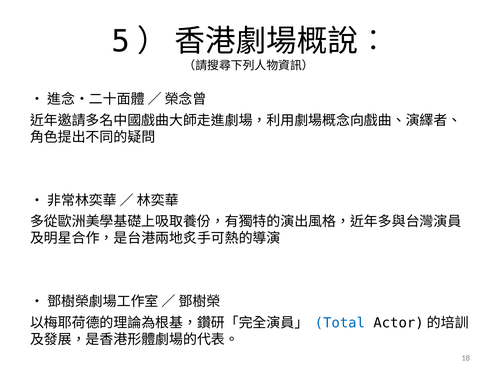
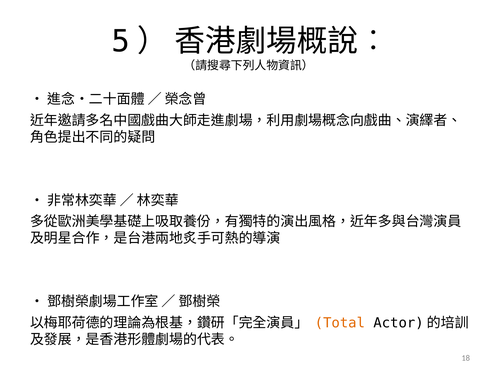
Total colour: blue -> orange (340, 323)
